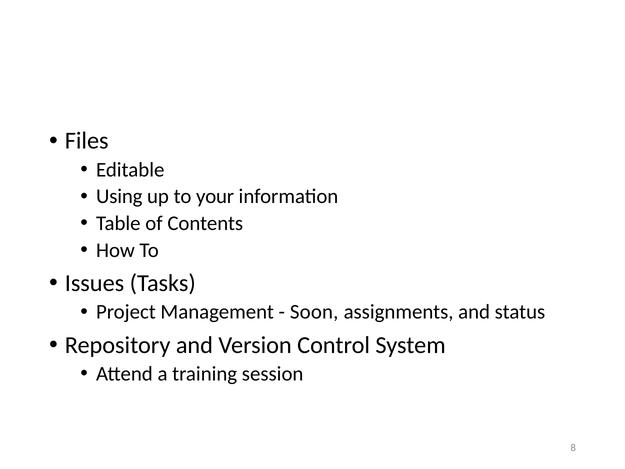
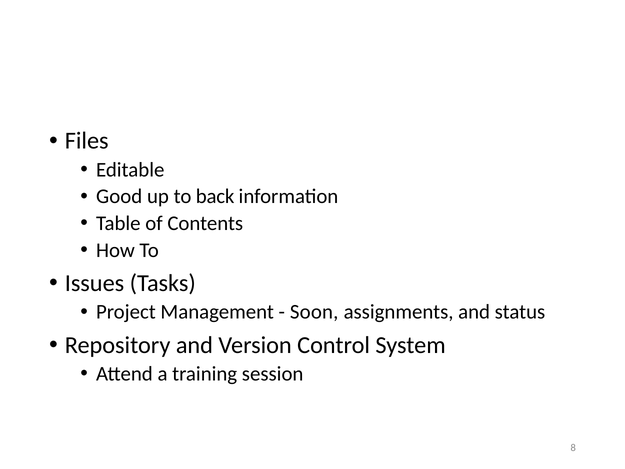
Using: Using -> Good (119, 196)
your: your -> back (215, 196)
